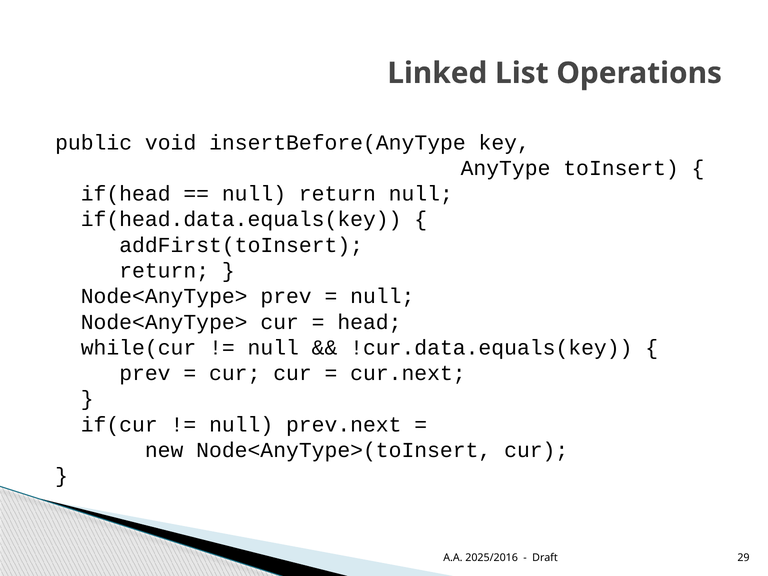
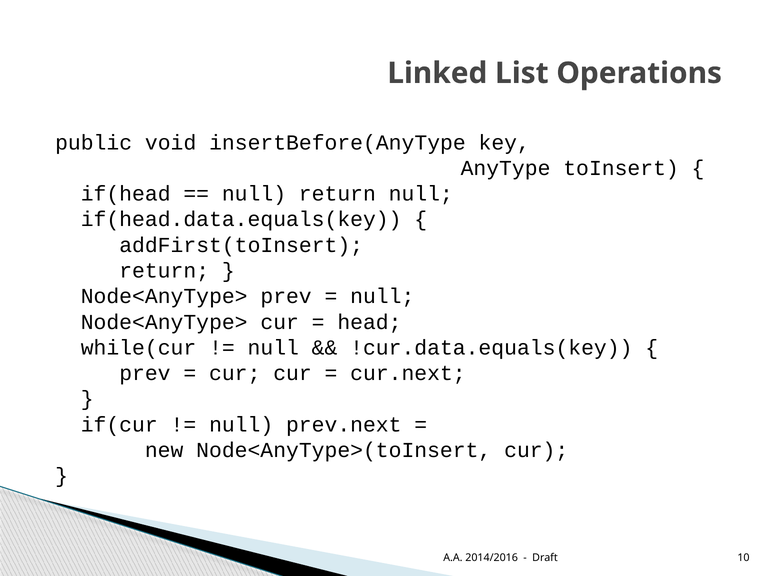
2025/2016: 2025/2016 -> 2014/2016 (492, 558)
29: 29 -> 10 (743, 558)
